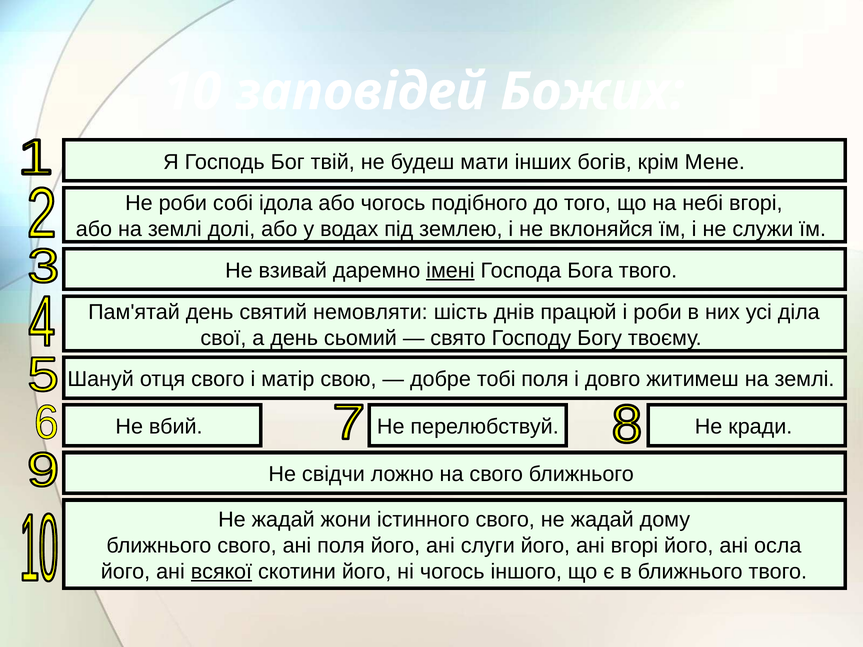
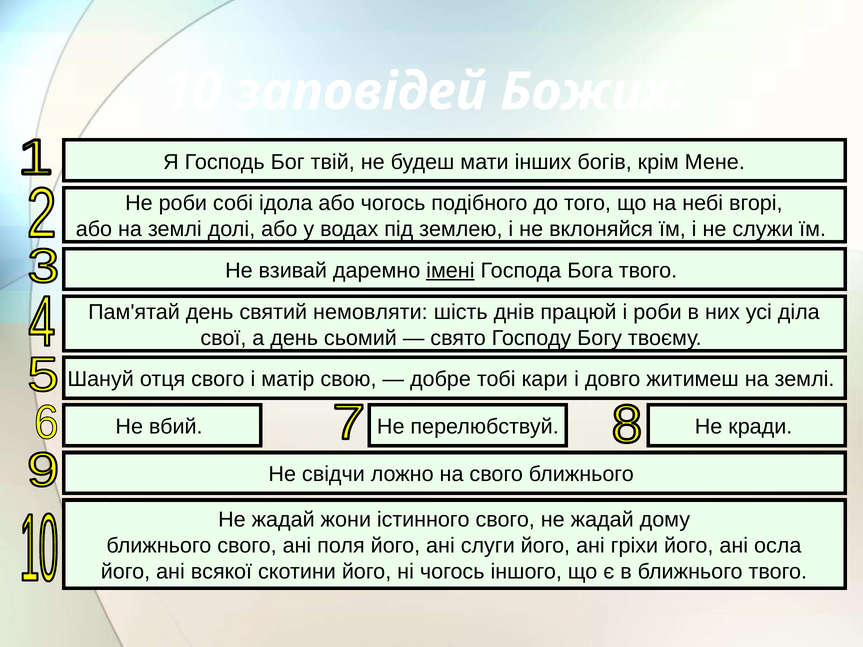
тобі поля: поля -> кари (545, 379)
ані вгорі: вгорі -> гріхи (634, 546)
всякої underline: present -> none (221, 572)
